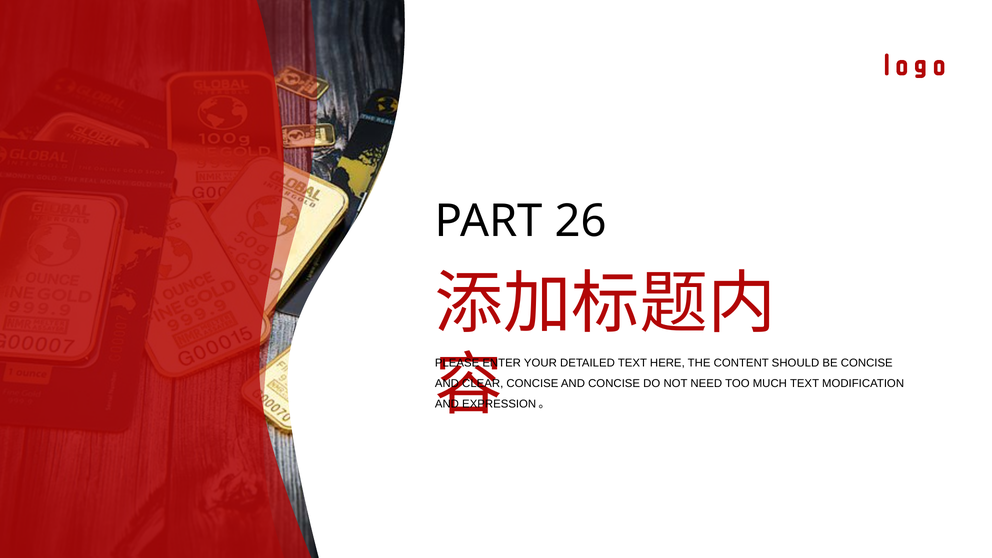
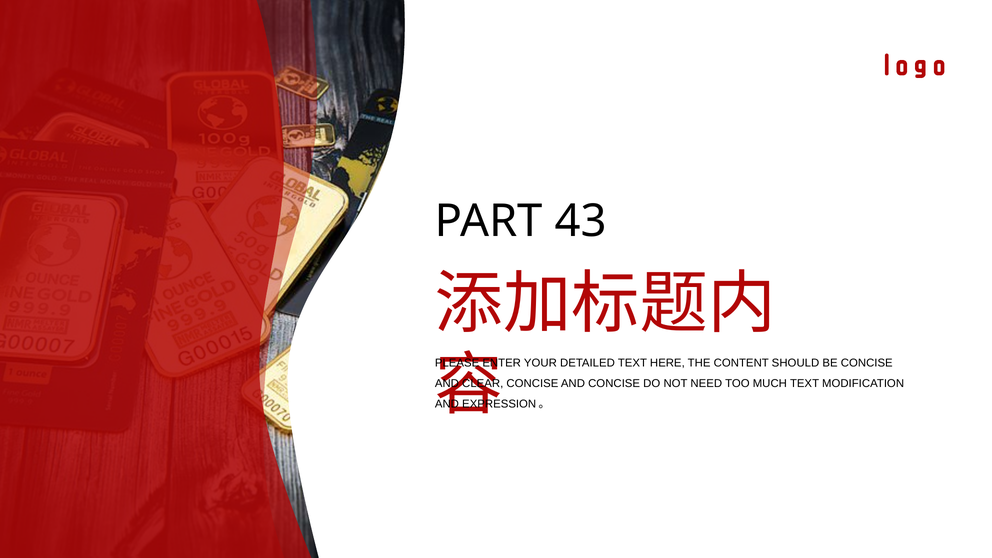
26: 26 -> 43 (581, 221)
